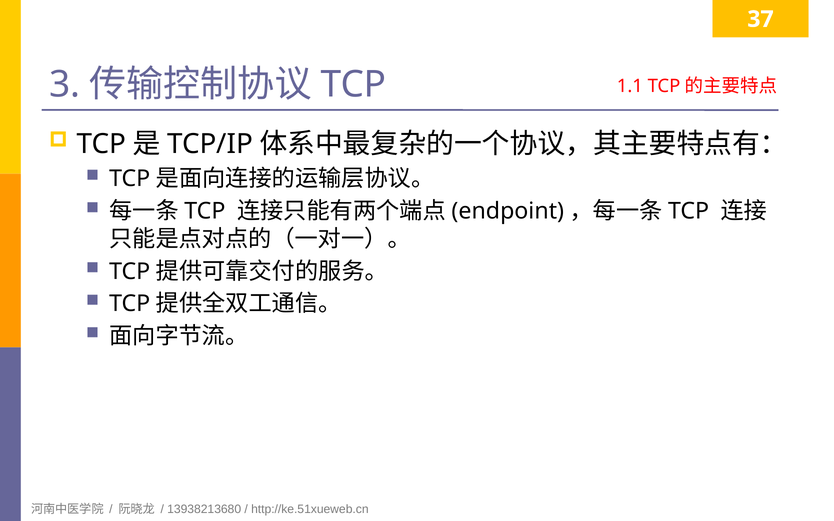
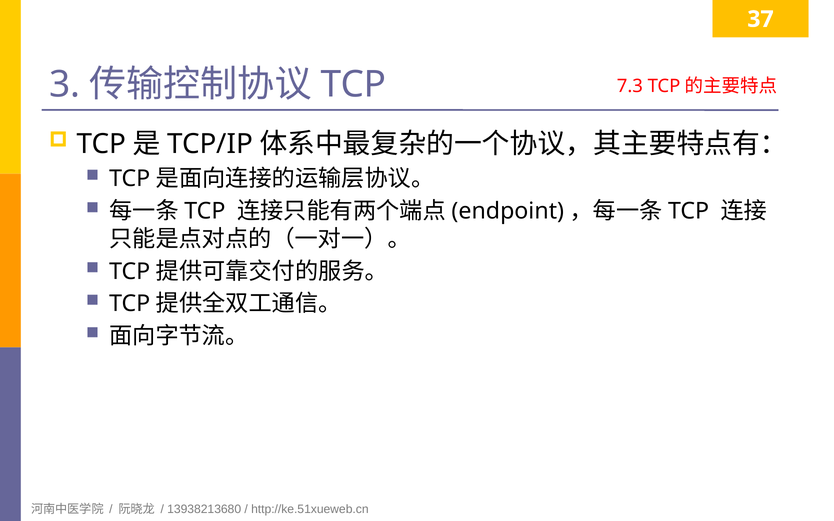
1.1: 1.1 -> 7.3 (630, 86)
